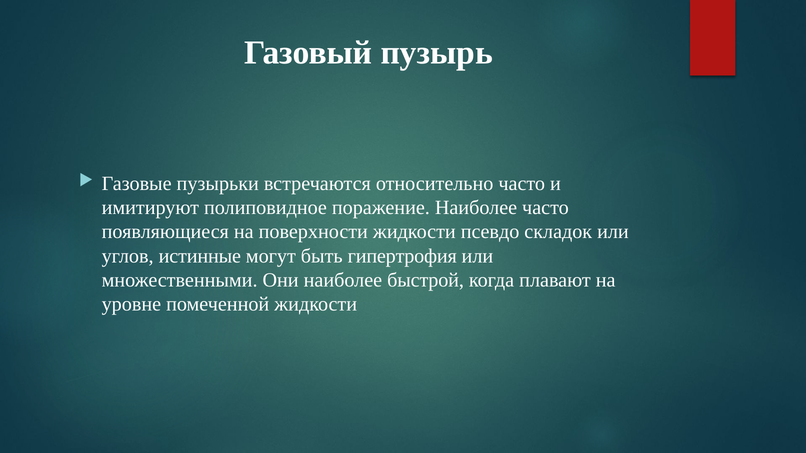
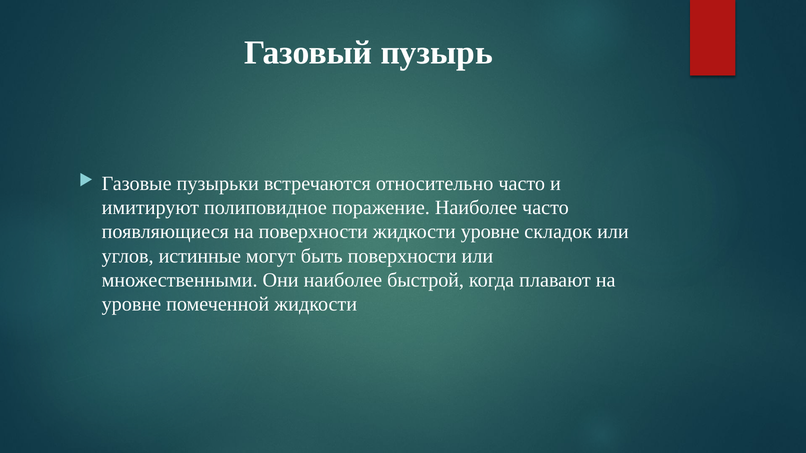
жидкости псевдо: псевдо -> уровне (490, 232)
быть гипертрофия: гипертрофия -> поверхности (402, 256)
